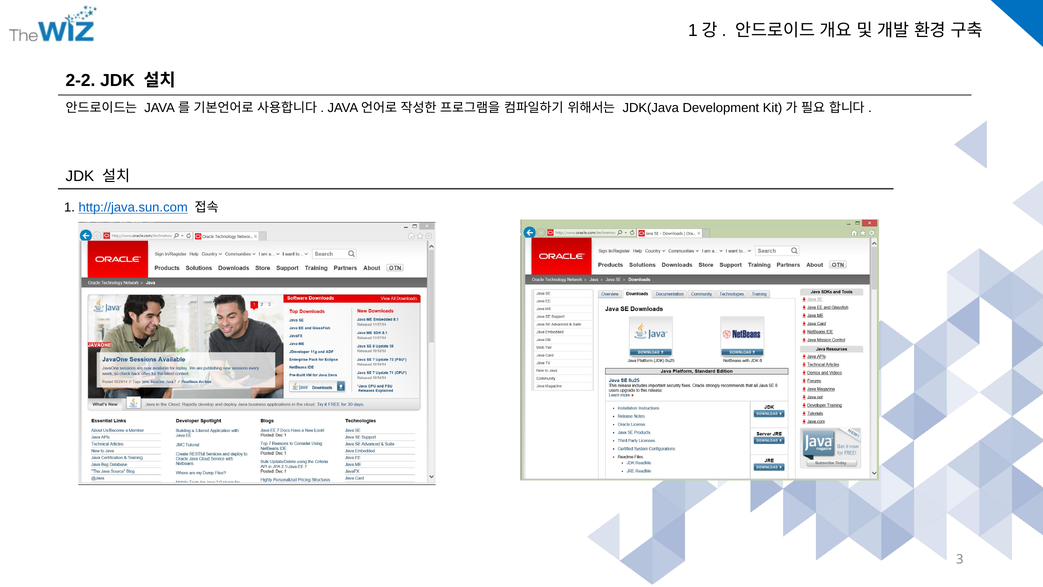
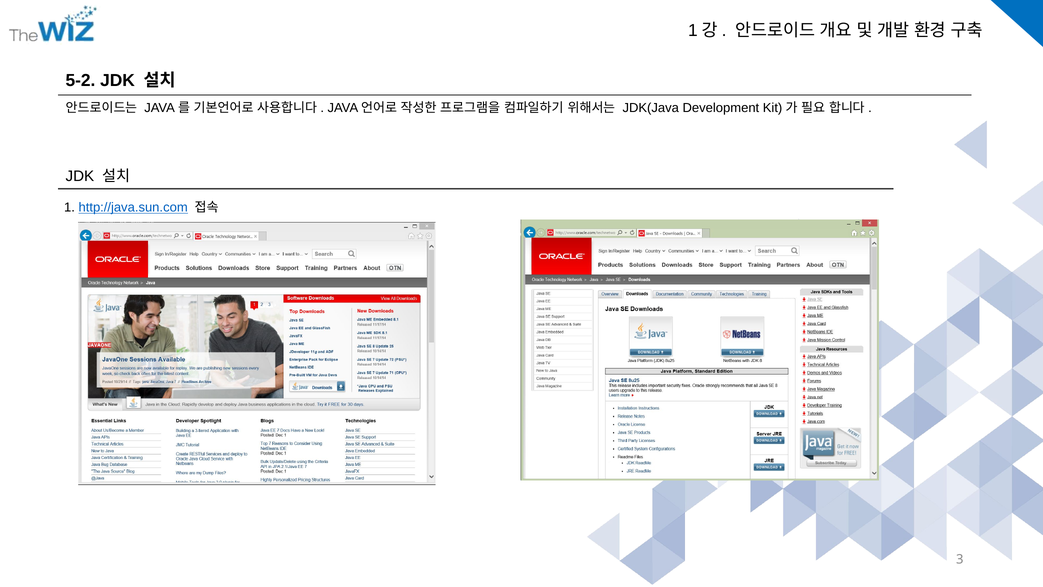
2-2: 2-2 -> 5-2 (81, 81)
